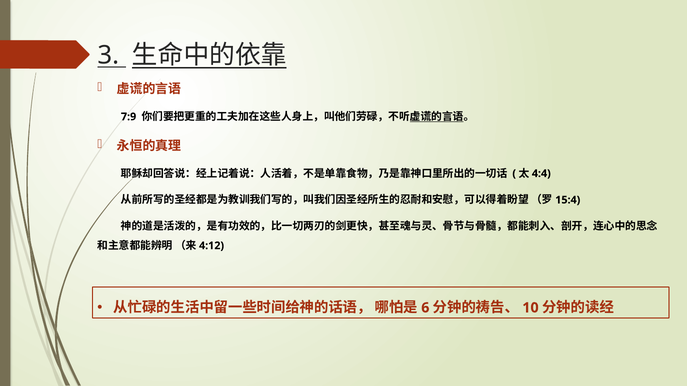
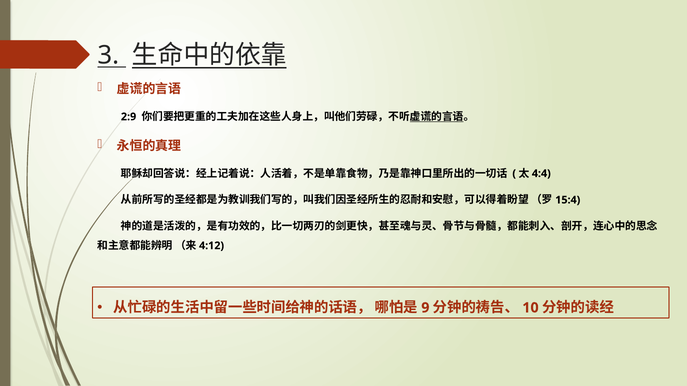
7:9: 7:9 -> 2:9 (129, 117)
6: 6 -> 9 (425, 308)
